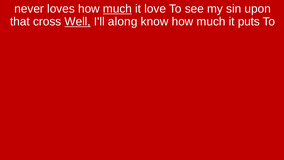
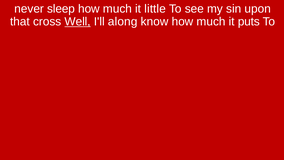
loves: loves -> sleep (61, 9)
much underline: present -> none (117, 9)
love: love -> little (155, 9)
